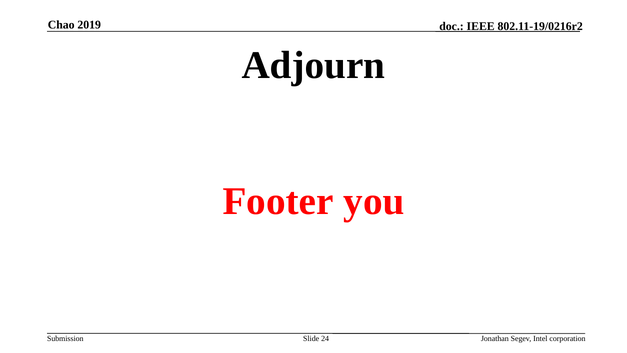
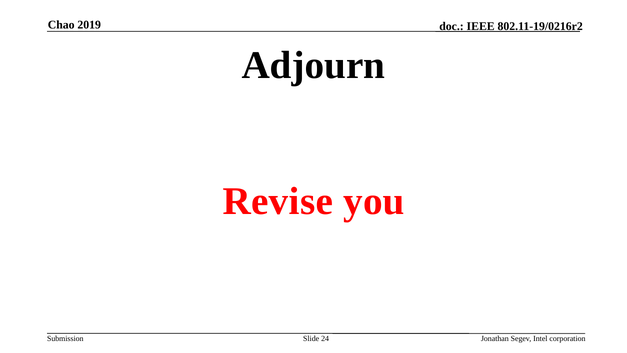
Footer: Footer -> Revise (278, 201)
